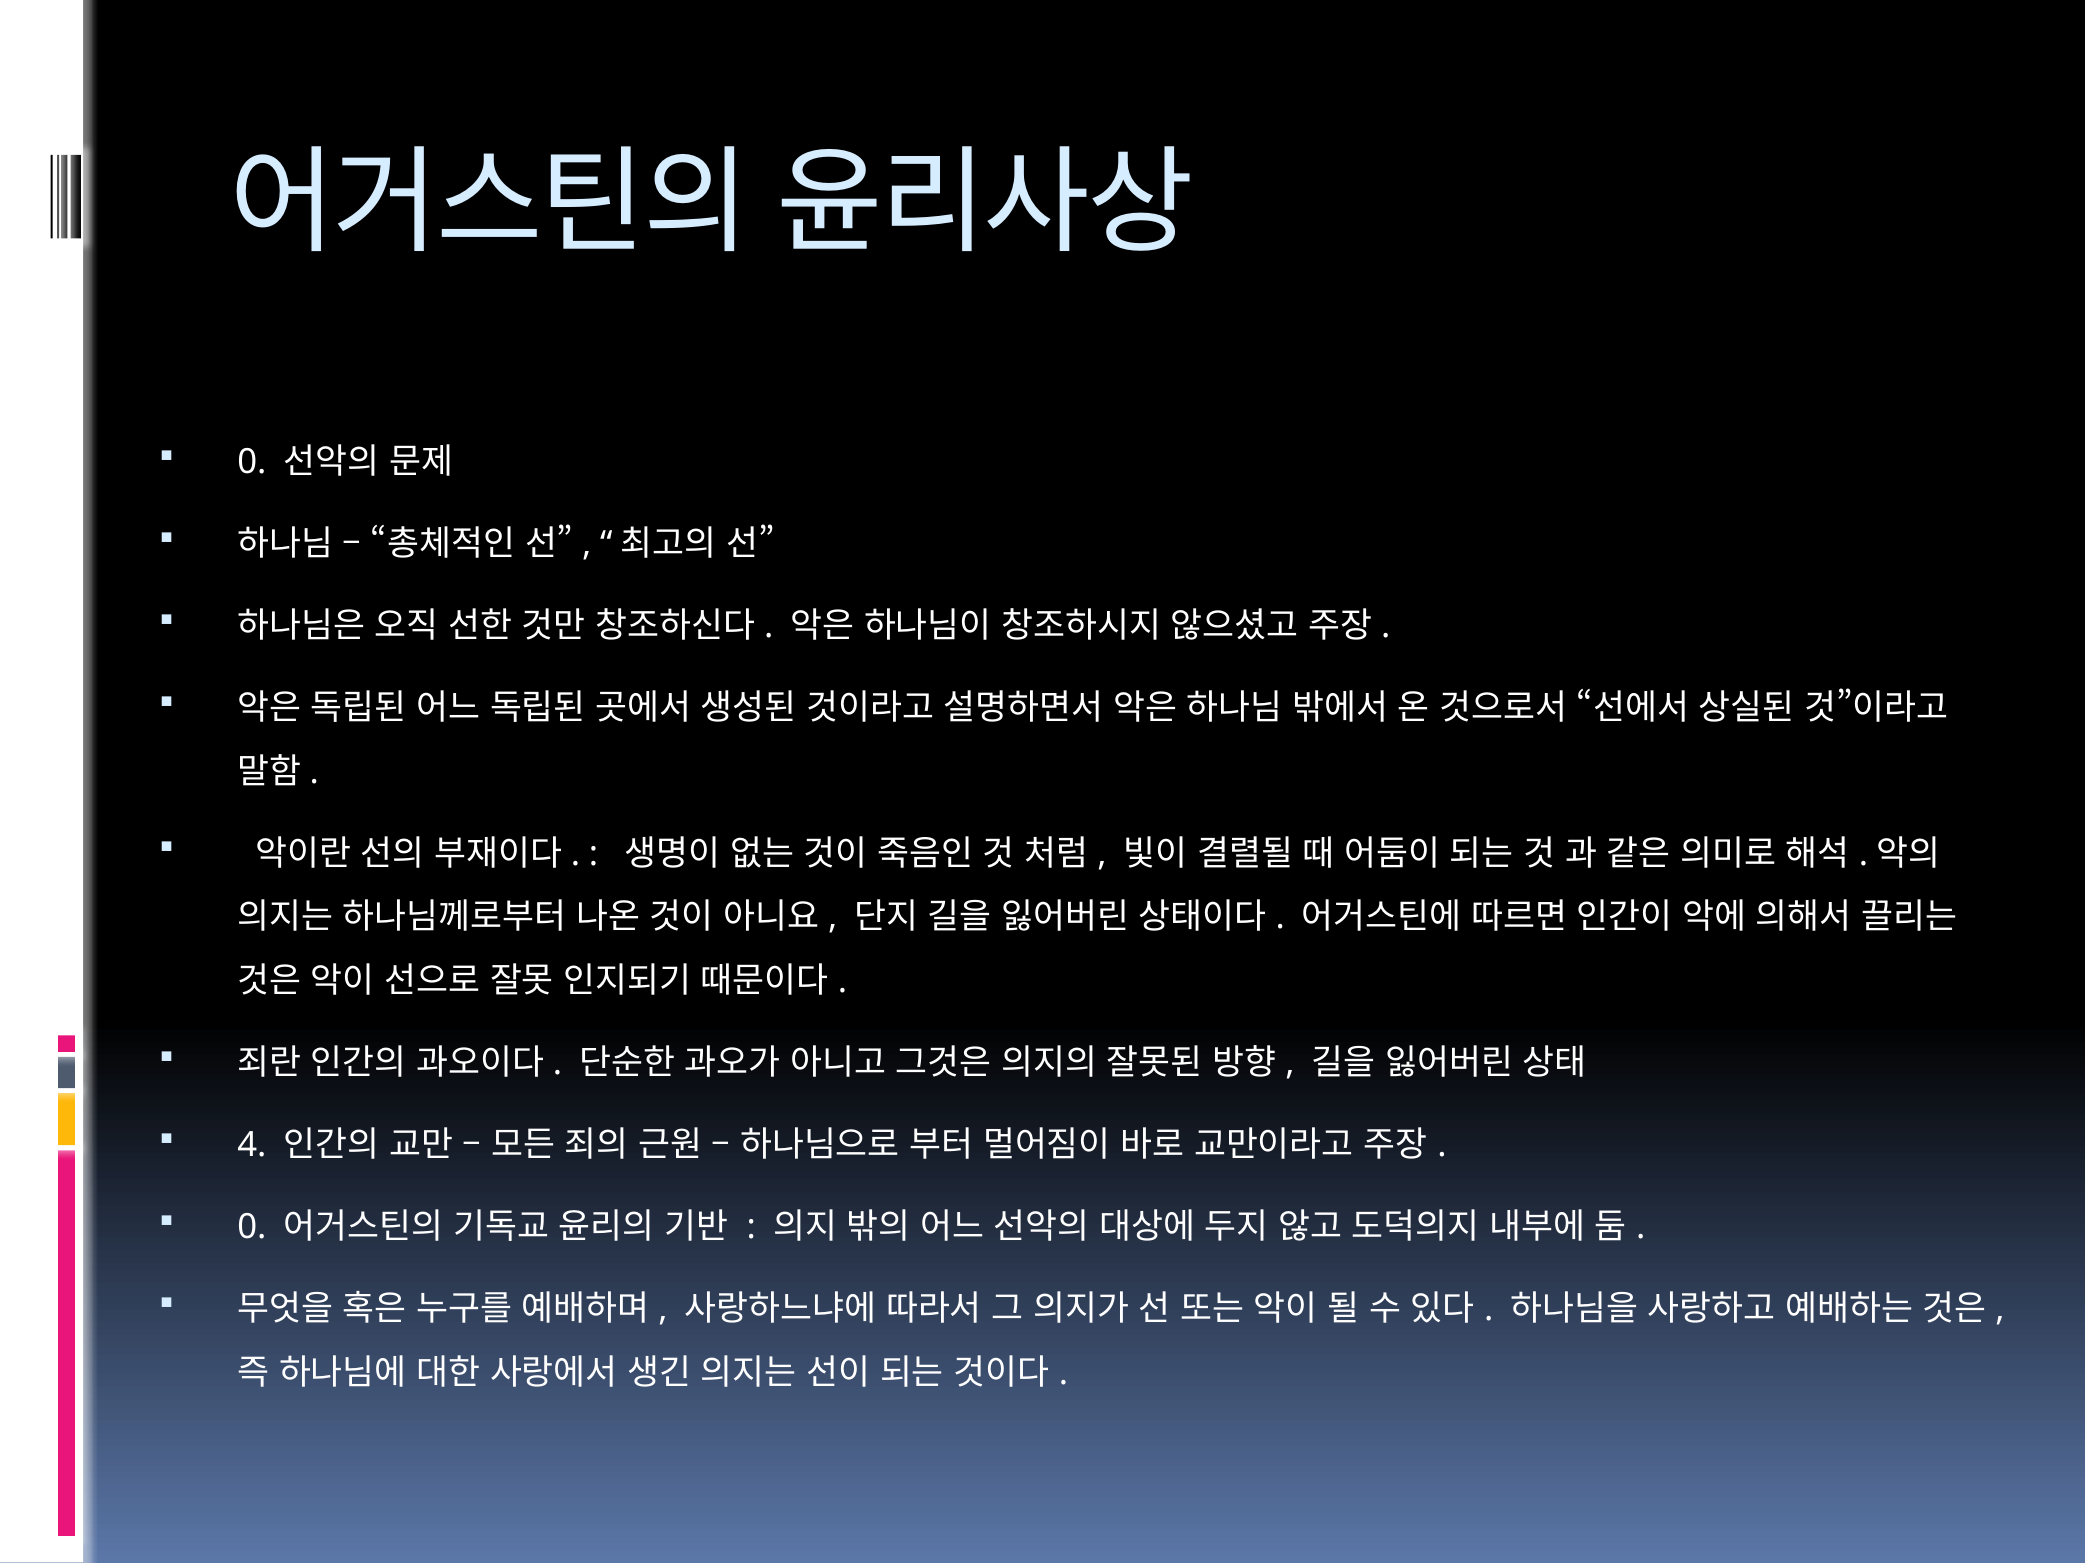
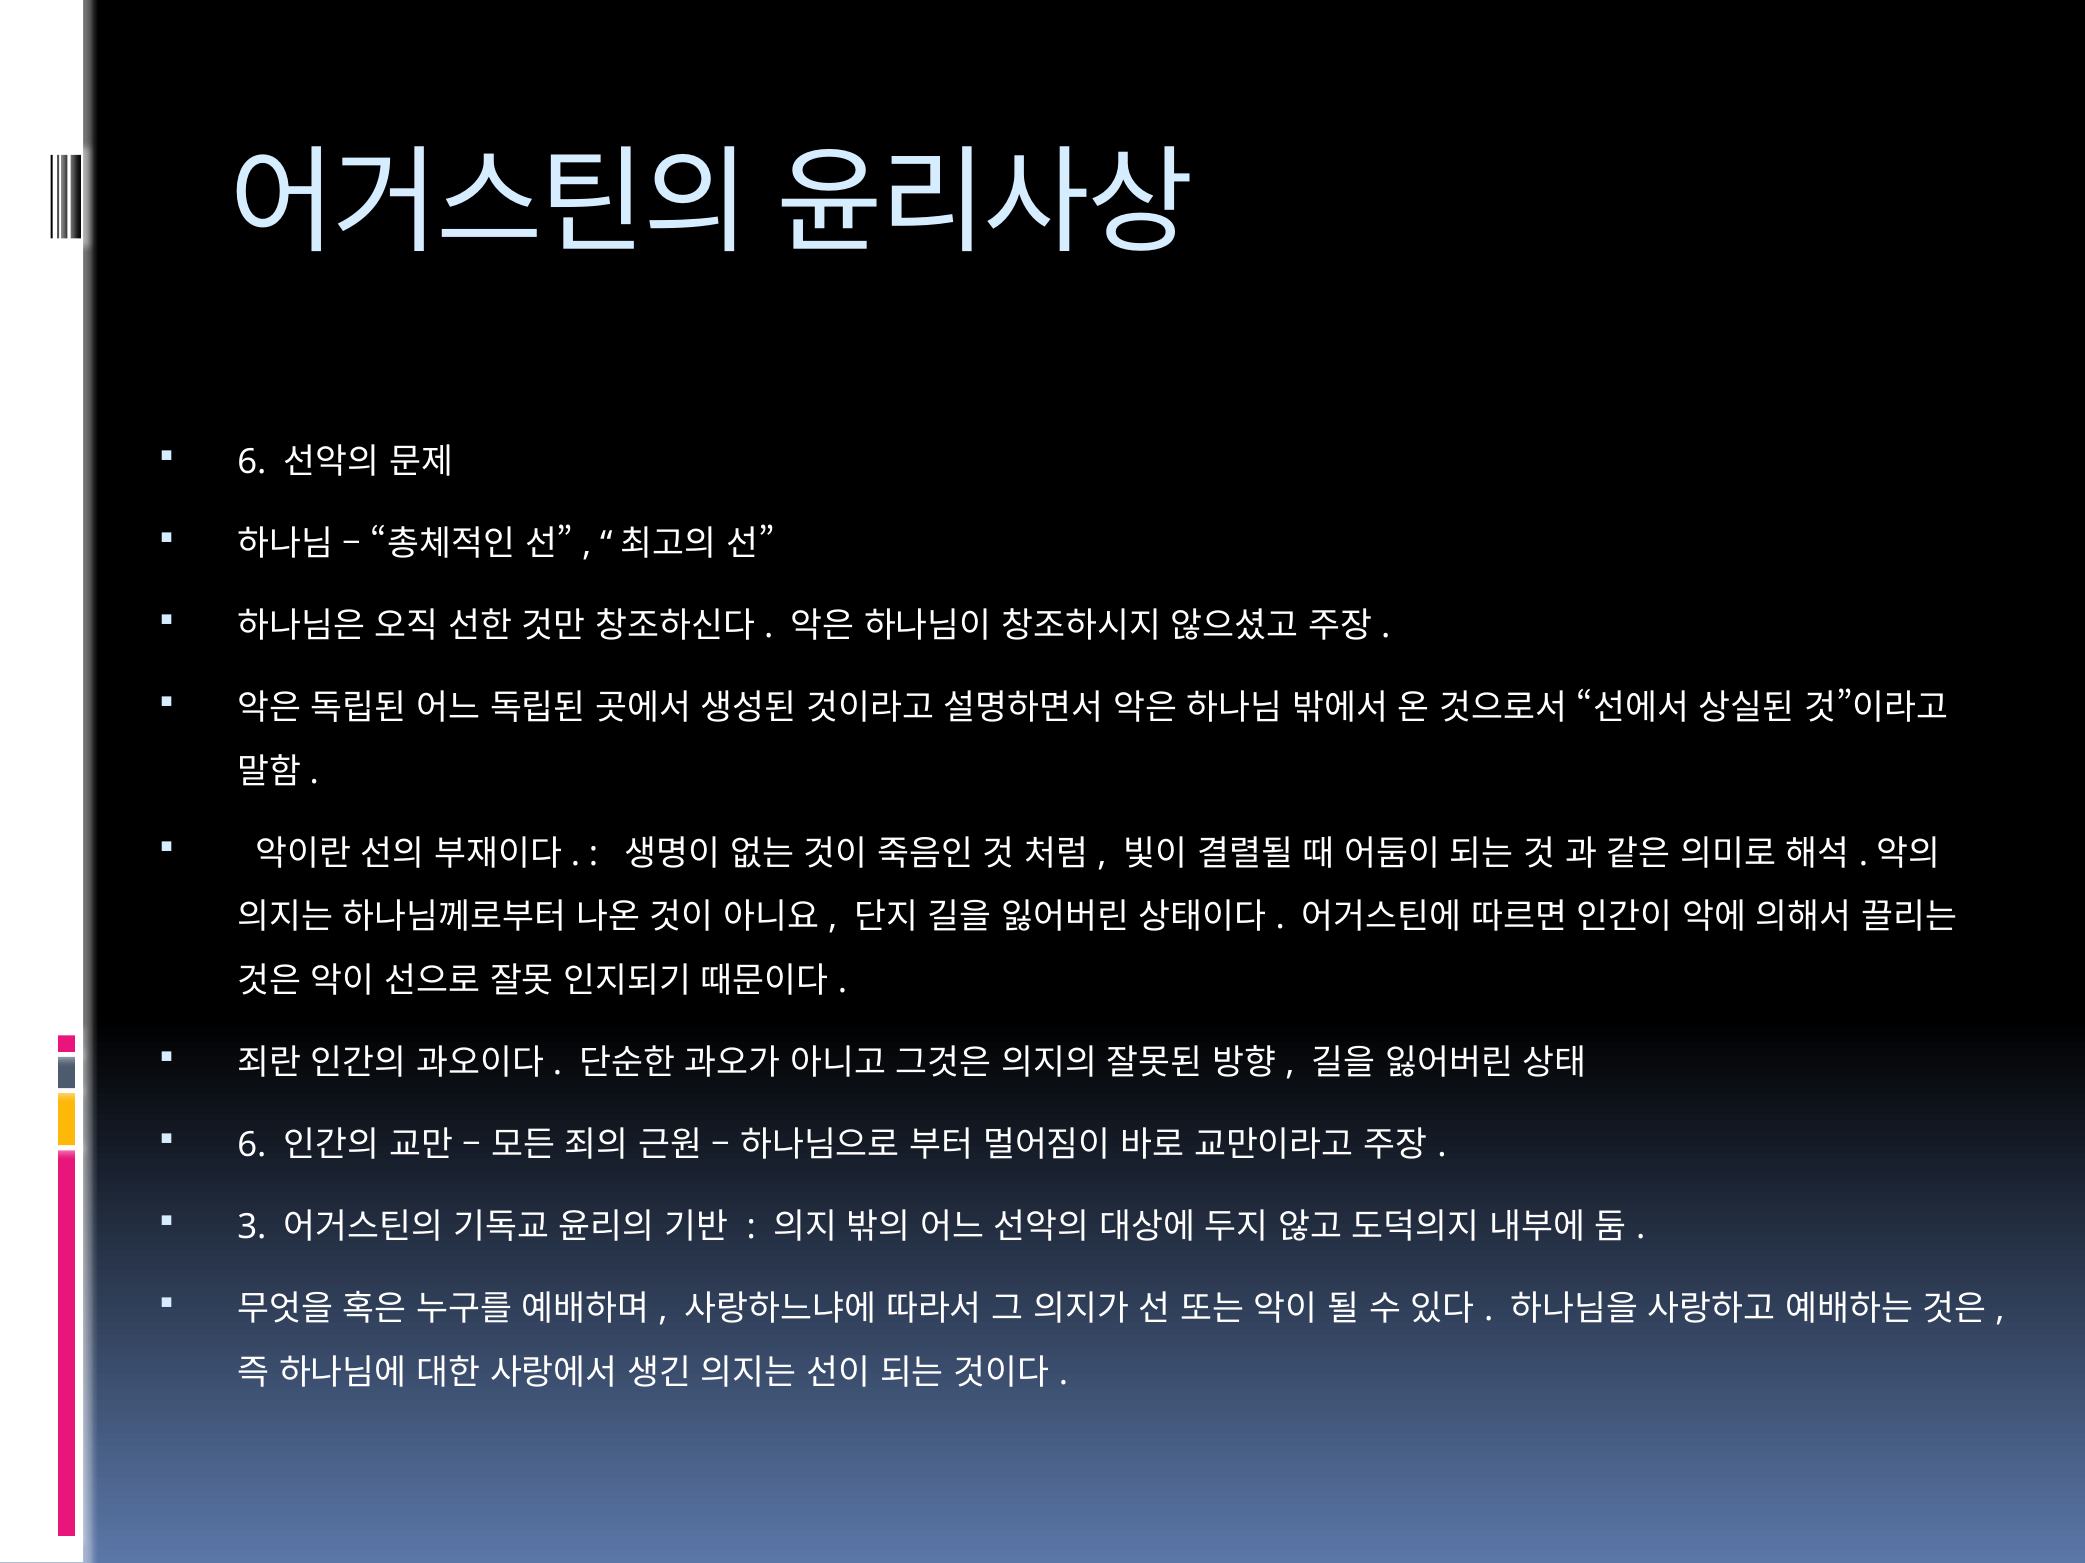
0: 0 -> 6 (252, 462)
4: 4 -> 6 (252, 1146)
0: 0 -> 3 (252, 1228)
